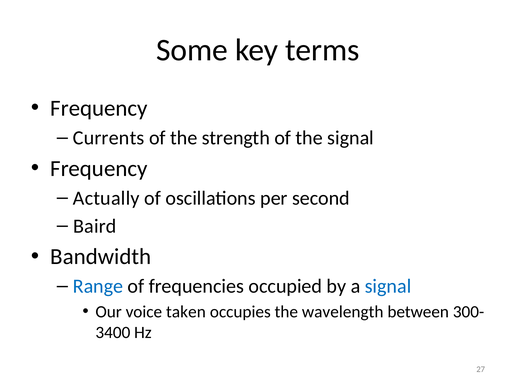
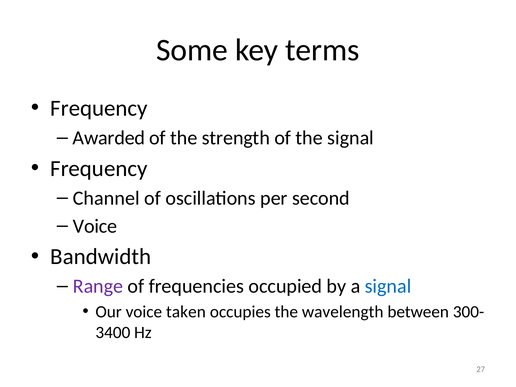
Currents: Currents -> Awarded (109, 138)
Actually: Actually -> Channel (106, 198)
Baird: Baird -> Voice (95, 226)
Range colour: blue -> purple (98, 286)
